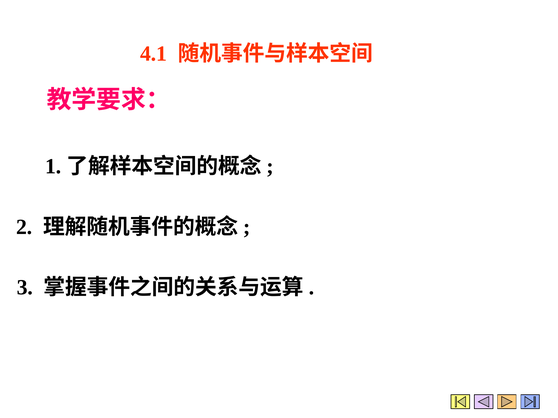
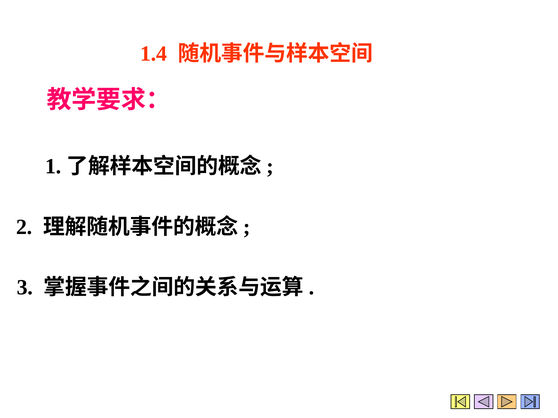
4.1: 4.1 -> 1.4 (154, 54)
